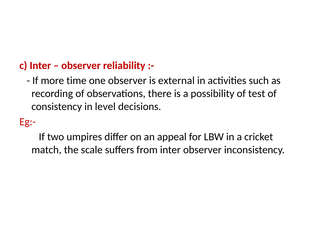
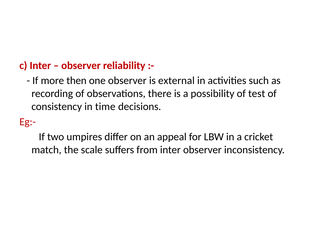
time: time -> then (77, 80)
level: level -> time (105, 106)
